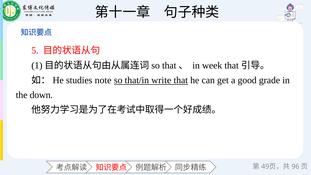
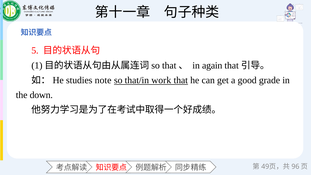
week: week -> again (212, 65)
write: write -> work (161, 80)
